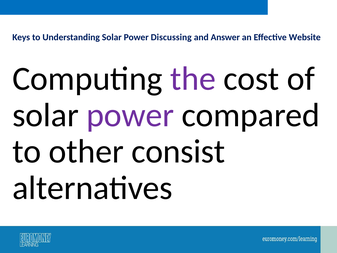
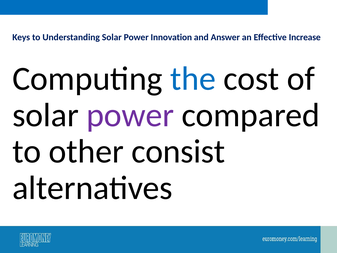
Discussing: Discussing -> Innovation (171, 37)
Website: Website -> Increase (305, 37)
the colour: purple -> blue (193, 79)
